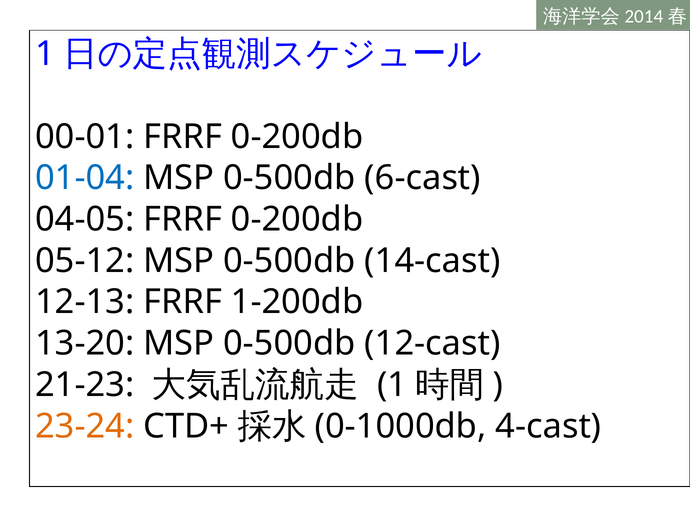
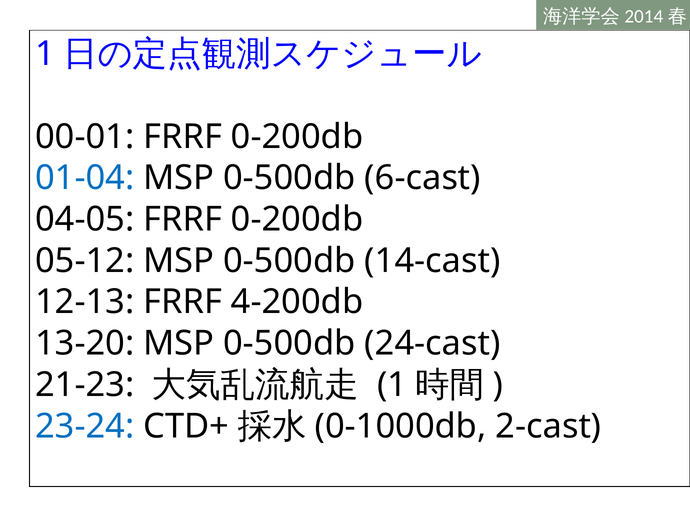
1-200db: 1-200db -> 4-200db (297, 302)
12-cast: 12-cast -> 24-cast (433, 344)
23-24 colour: orange -> blue (85, 427)
4-cast: 4-cast -> 2-cast (548, 427)
